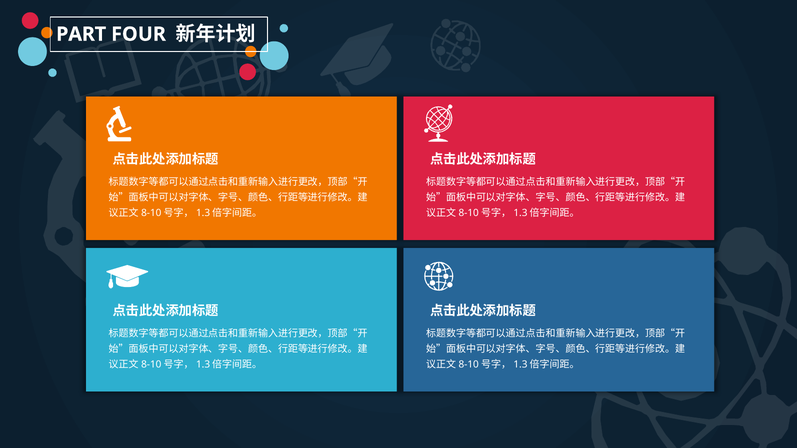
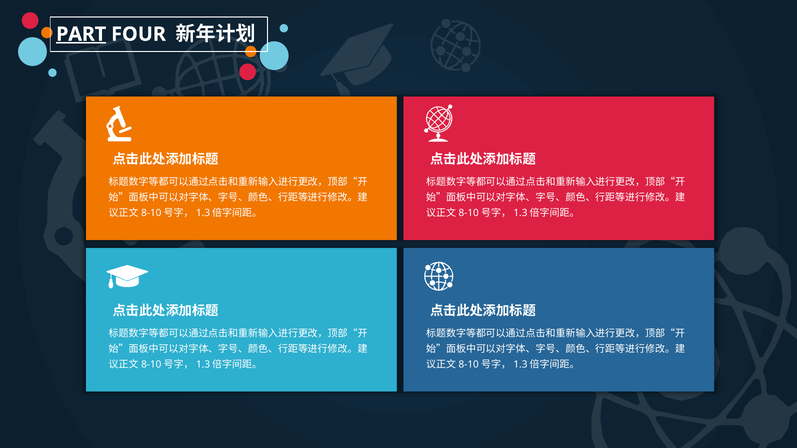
PART underline: none -> present (81, 34)
